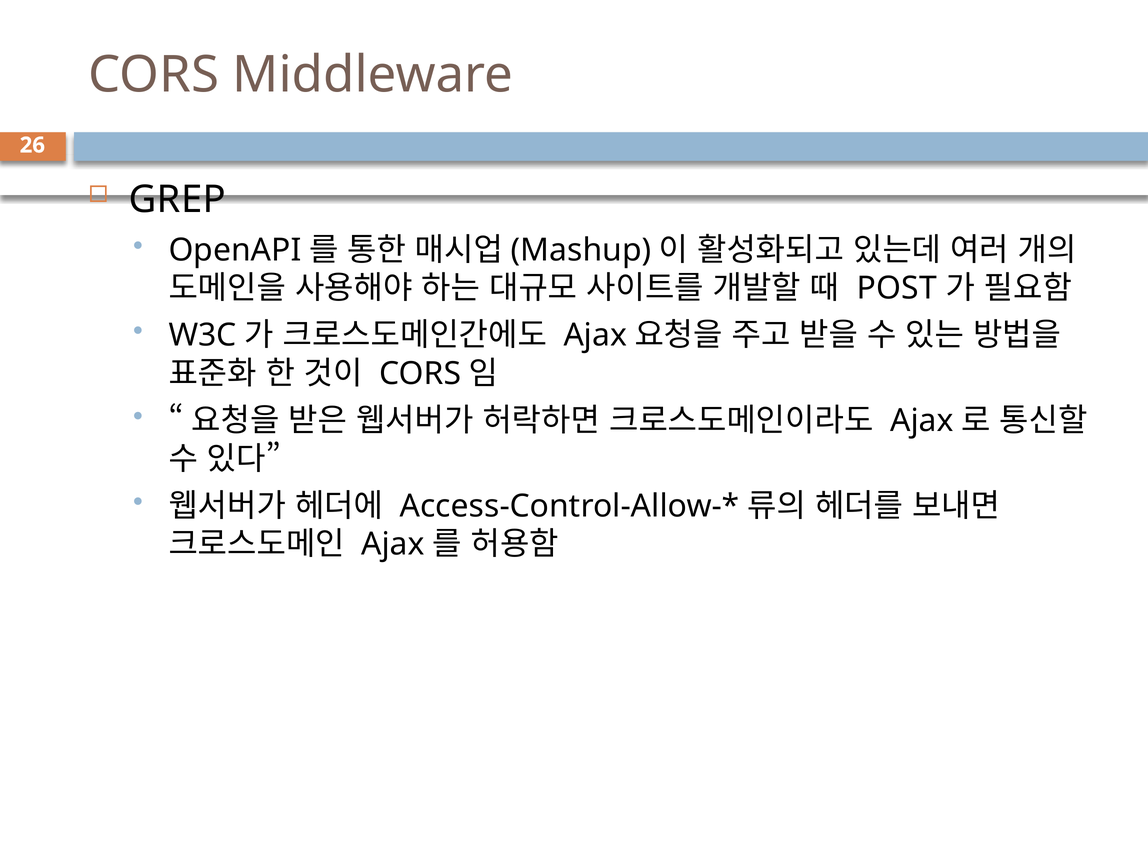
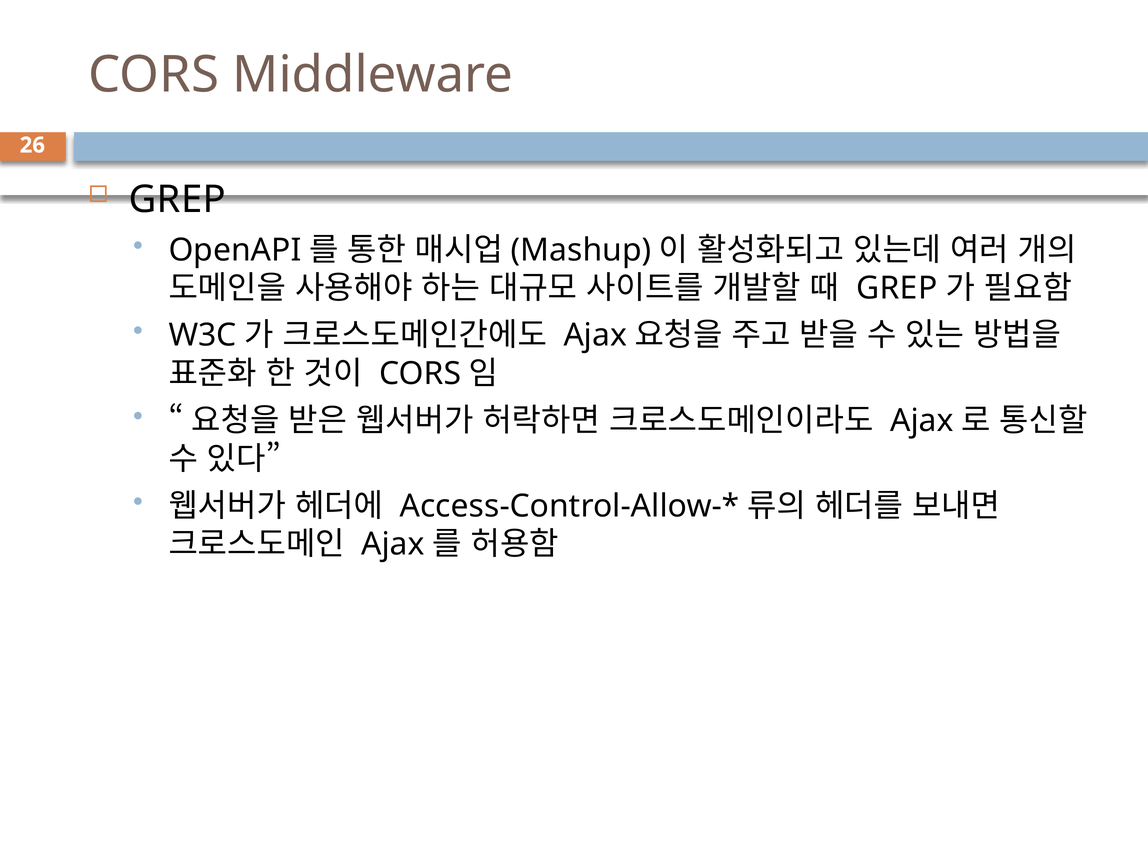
POST: POST -> GREP (897, 288)
